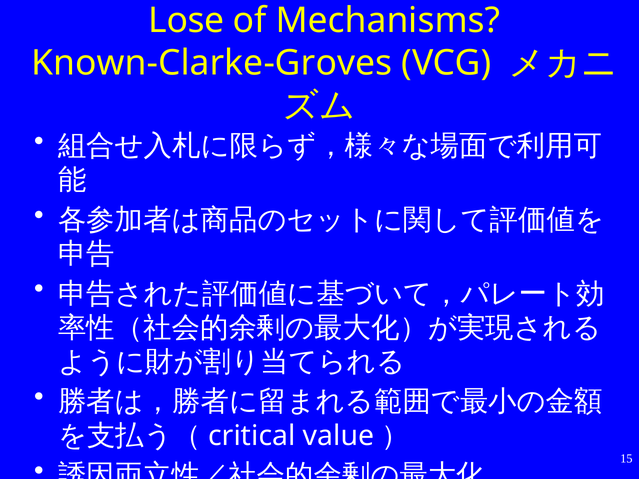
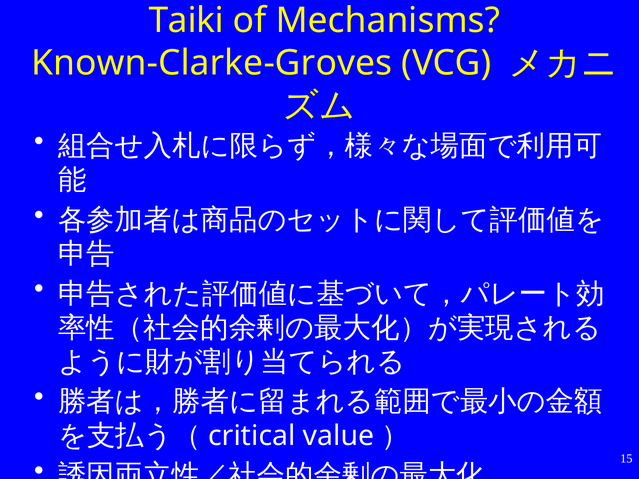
Lose: Lose -> Taiki (186, 20)
